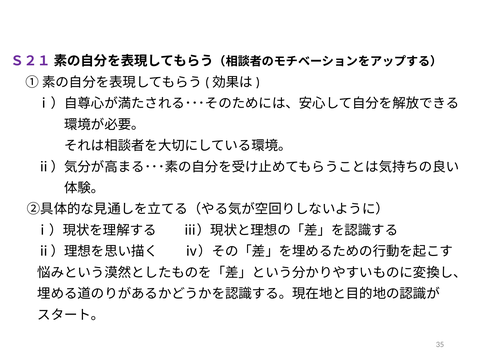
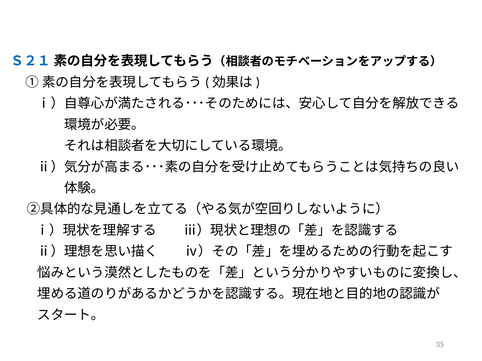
Ｓ２１ colour: purple -> blue (31, 61)
